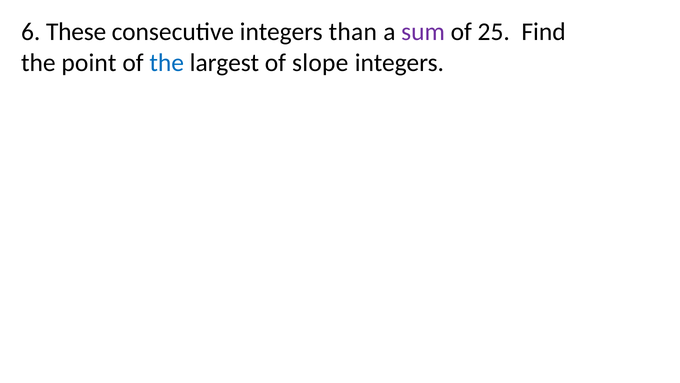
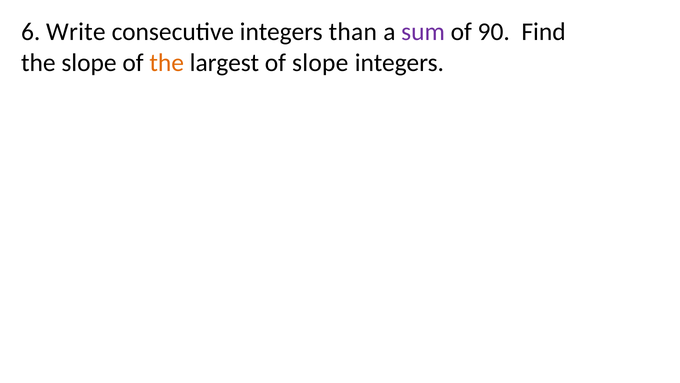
These: These -> Write (76, 32)
25: 25 -> 90 (494, 32)
the point: point -> slope (89, 63)
the colour: blue -> orange (167, 63)
